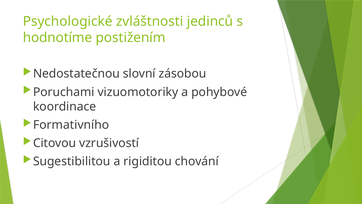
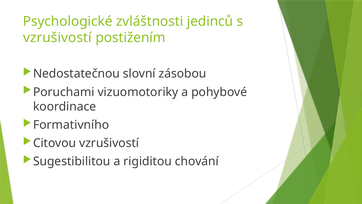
hodnotíme: hodnotíme -> vzrušivostí (57, 38)
